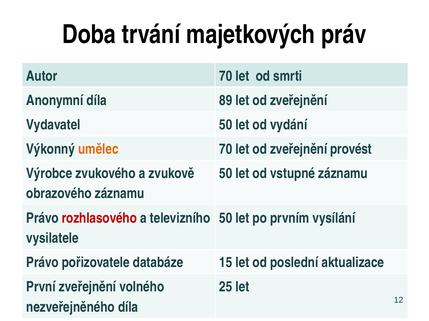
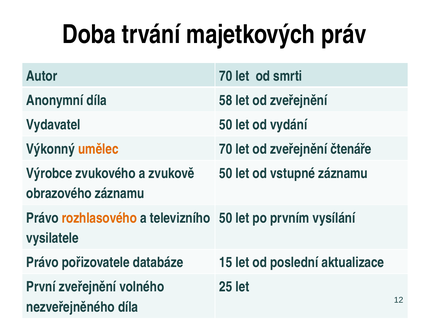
89: 89 -> 58 (226, 101)
provést: provést -> čtenáře (351, 149)
rozhlasového colour: red -> orange (99, 219)
